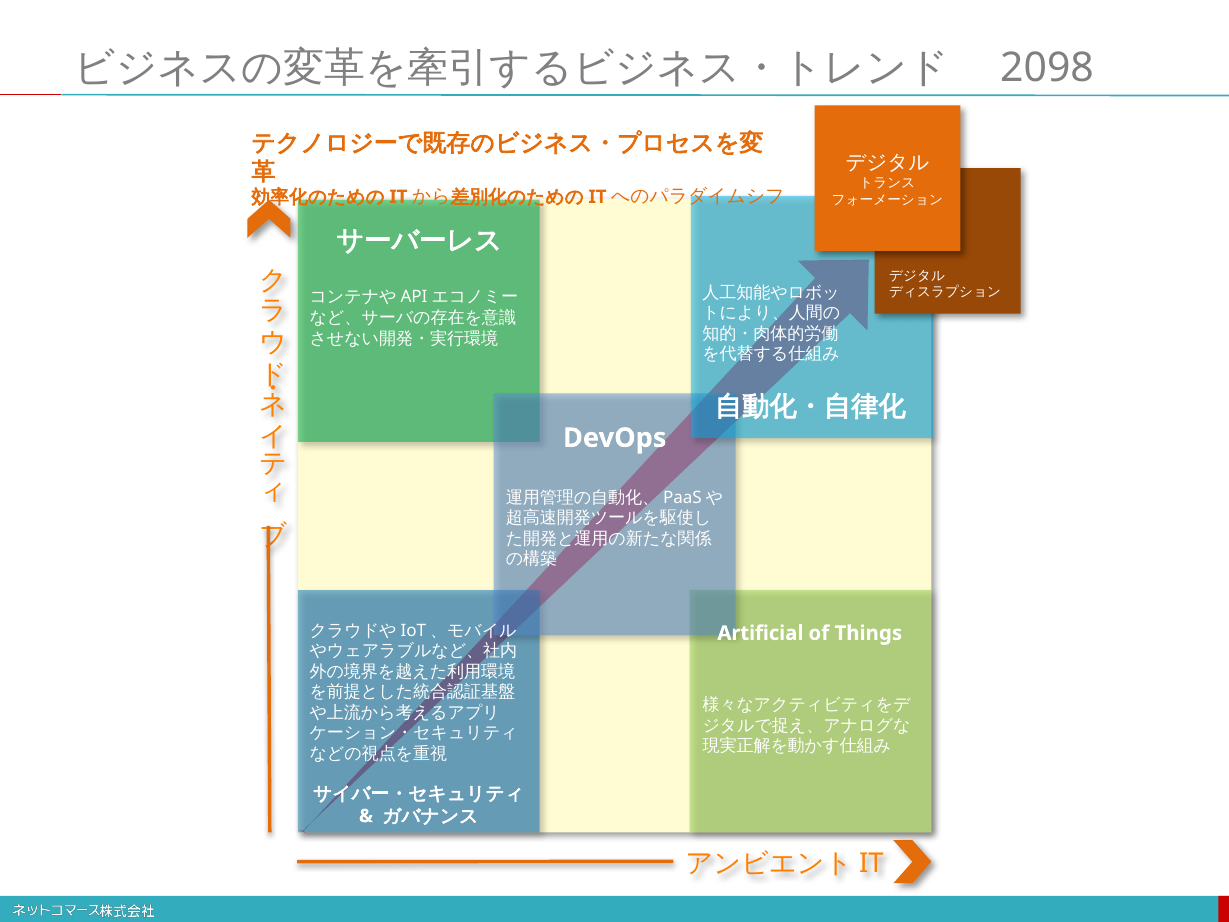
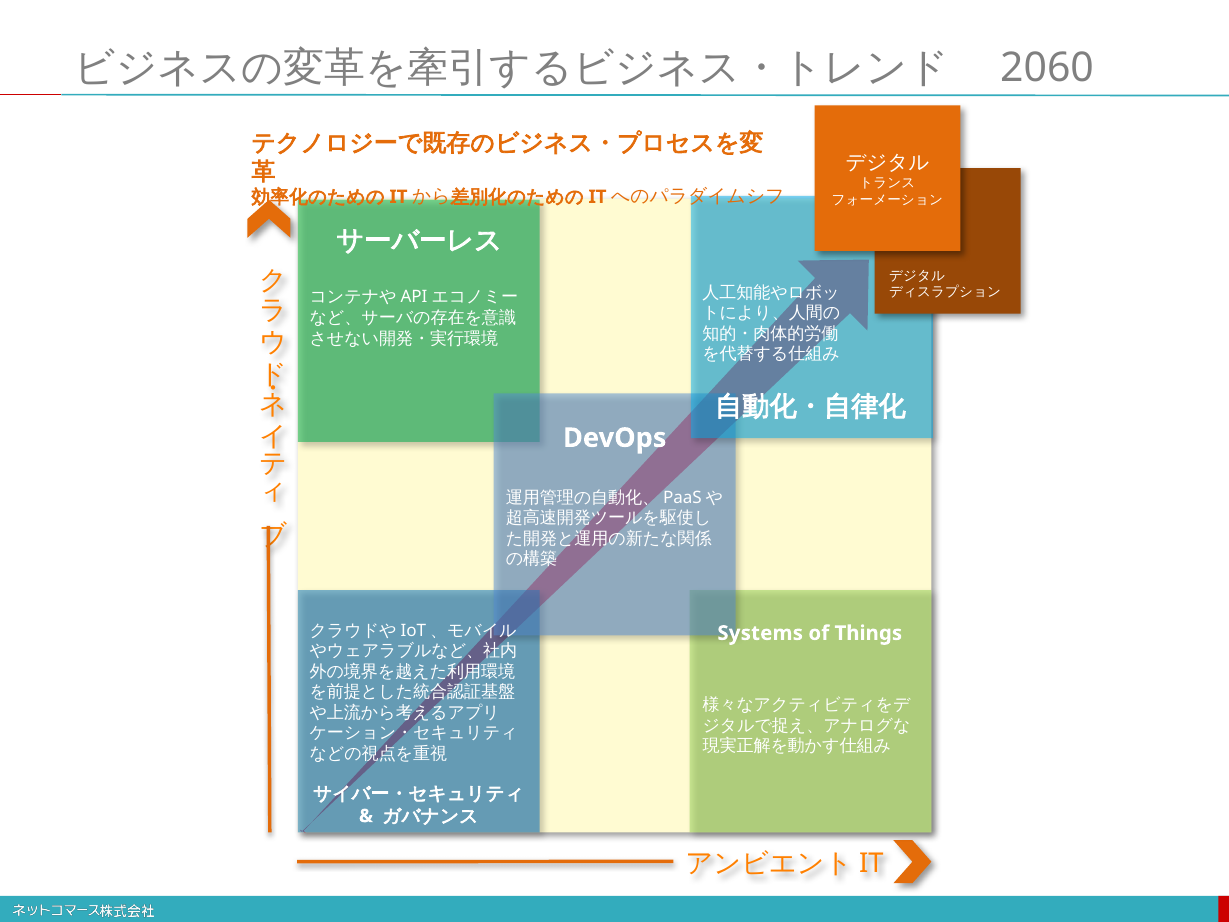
2098: 2098 -> 2060 (1047, 68)
Artificial: Artificial -> Systems (760, 633)
